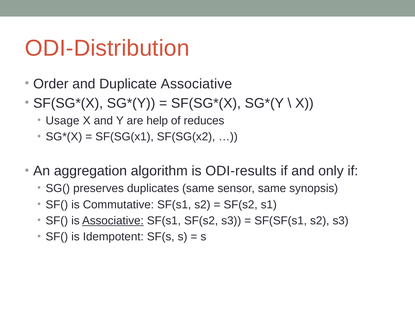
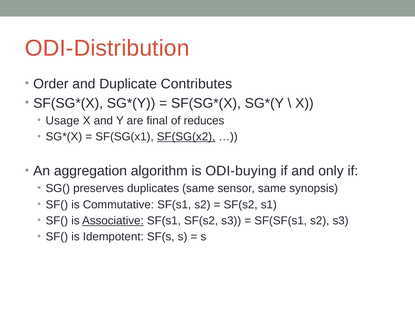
Duplicate Associative: Associative -> Contributes (196, 84)
help: help -> final (157, 121)
SF(SG(x2 underline: none -> present (186, 137)
ODI-results: ODI-results -> ODI-buying (241, 171)
